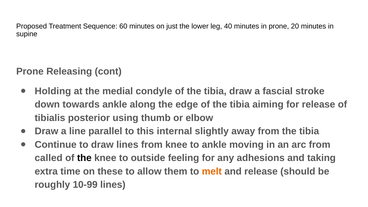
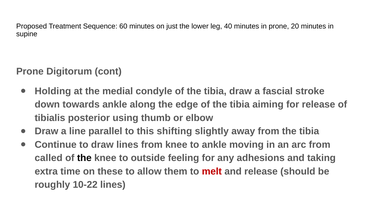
Releasing: Releasing -> Digitorum (69, 72)
internal: internal -> shifting (174, 131)
melt colour: orange -> red (212, 171)
10-99: 10-99 -> 10-22 (85, 185)
